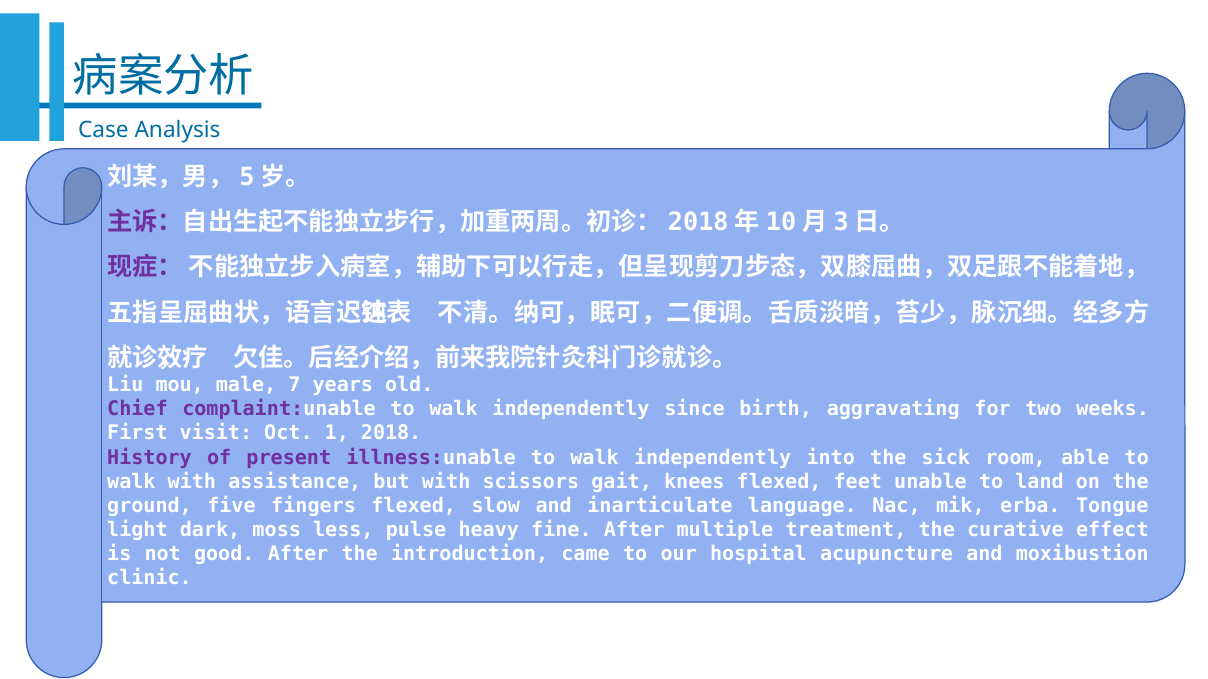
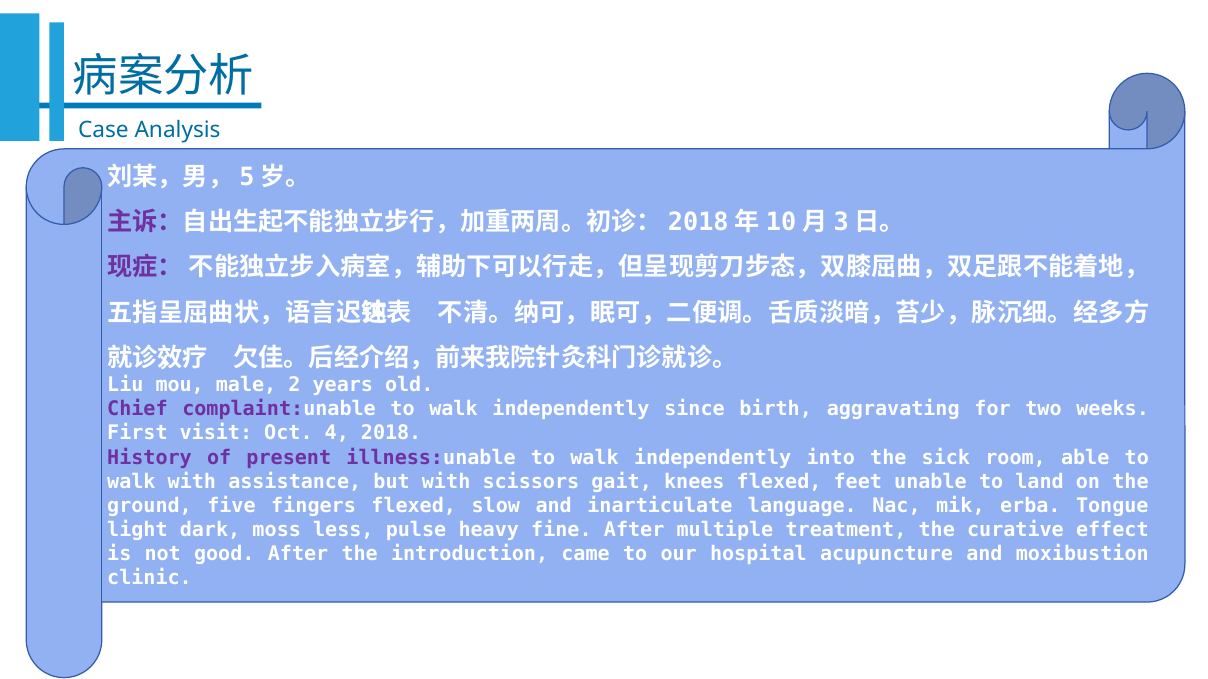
7: 7 -> 2 (295, 385)
1: 1 -> 4 (337, 434)
